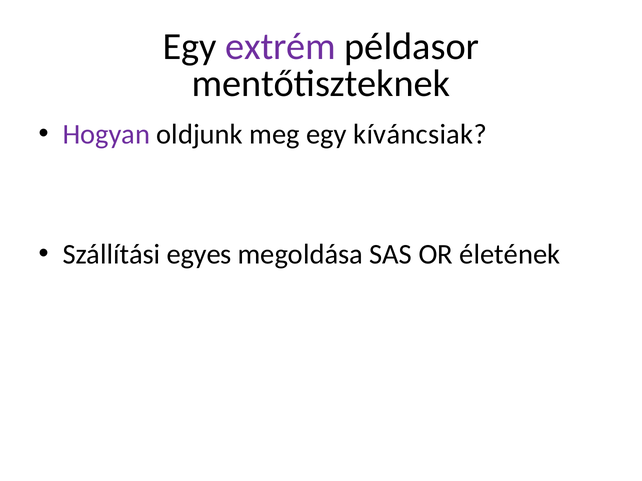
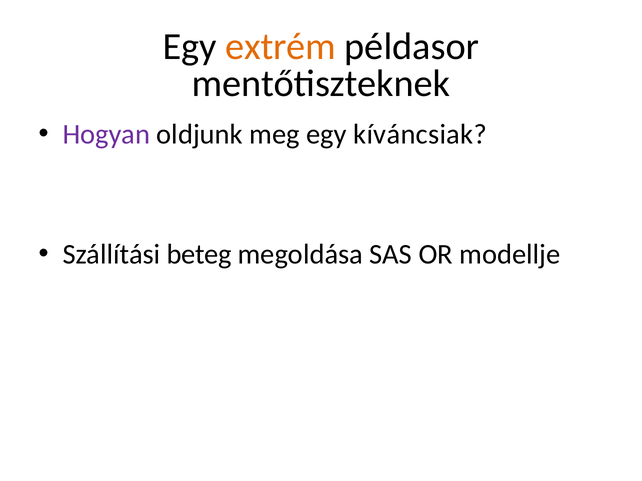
extrém colour: purple -> orange (281, 47)
egyes: egyes -> beteg (199, 255)
életének: életének -> modellje (510, 255)
